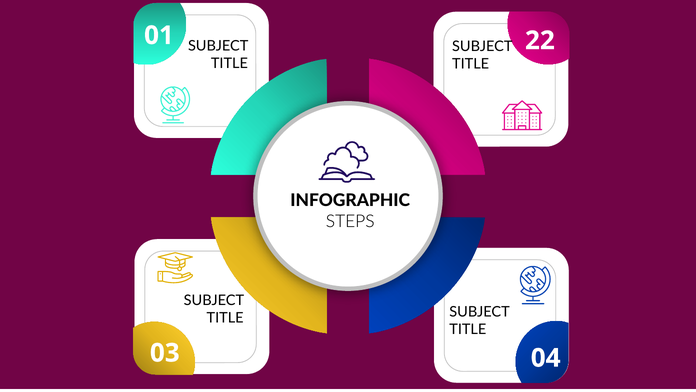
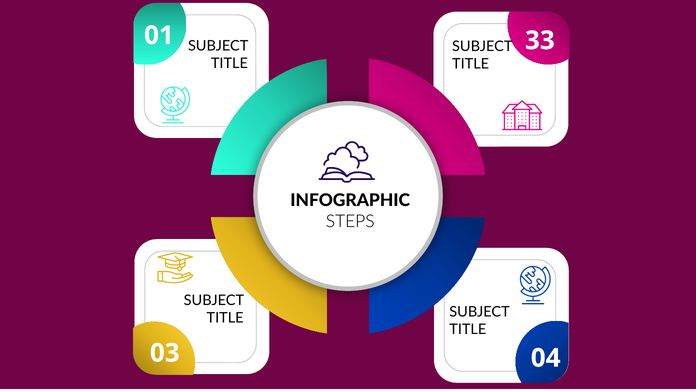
22: 22 -> 33 (540, 40)
